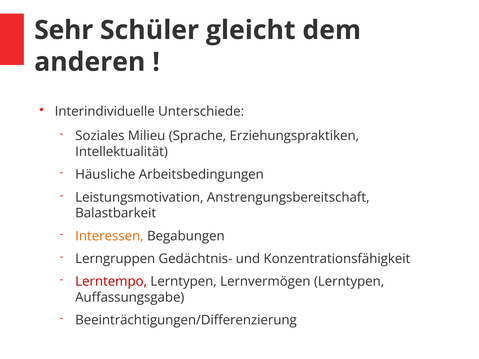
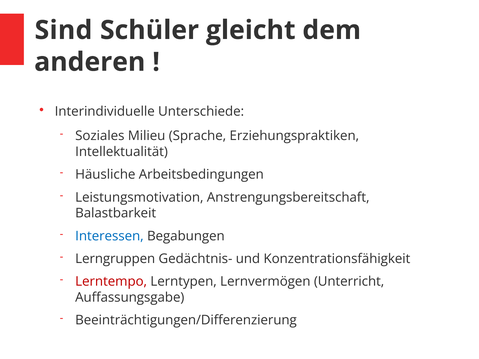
Sehr: Sehr -> Sind (63, 30)
Interessen colour: orange -> blue (109, 236)
Lernvermögen Lerntypen: Lerntypen -> Unterricht (349, 282)
